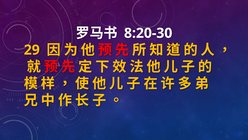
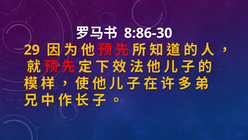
8:20-30: 8:20-30 -> 8:86-30 (148, 33)
